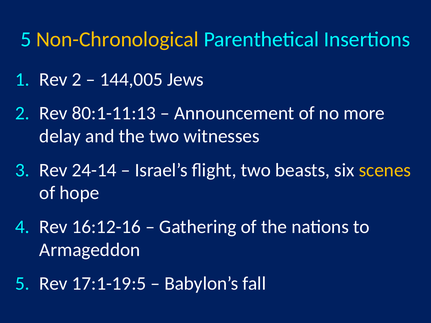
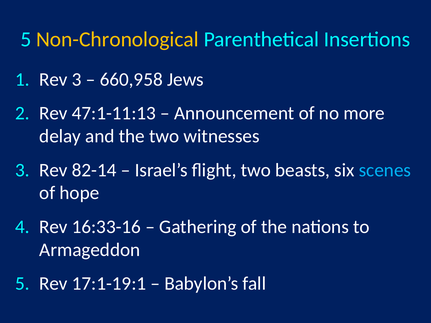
Rev 2: 2 -> 3 (77, 80)
144,005: 144,005 -> 660,958 (131, 80)
80:1-11:13: 80:1-11:13 -> 47:1-11:13 (114, 113)
24-14: 24-14 -> 82-14 (94, 170)
scenes colour: yellow -> light blue (385, 170)
16:12-16: 16:12-16 -> 16:33-16 (106, 227)
17:1-19:5: 17:1-19:5 -> 17:1-19:1 (109, 284)
